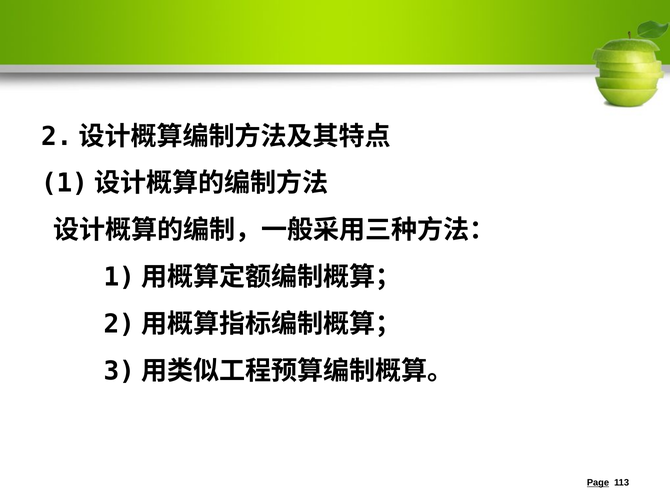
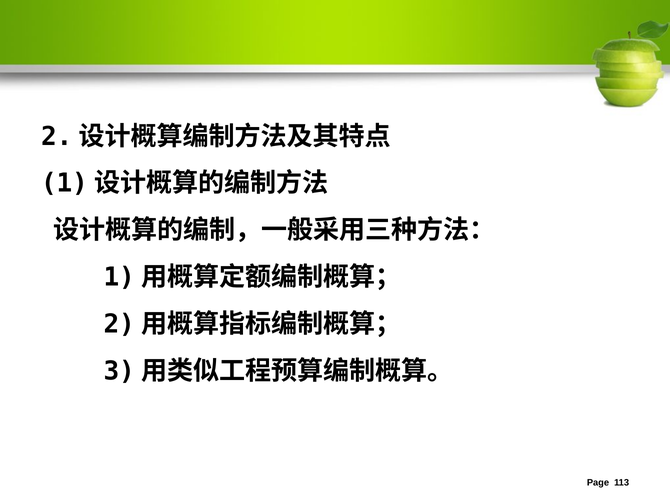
Page underline: present -> none (598, 482)
